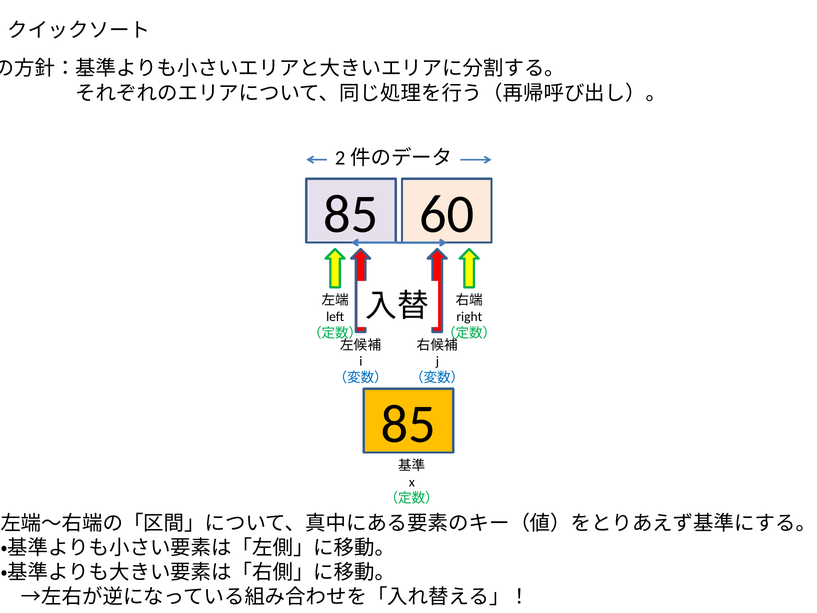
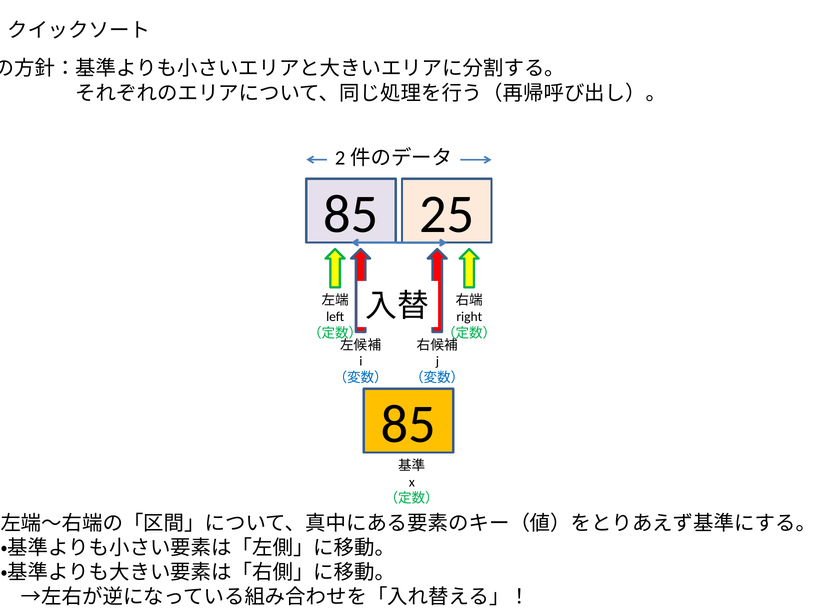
60: 60 -> 25 (447, 214)
